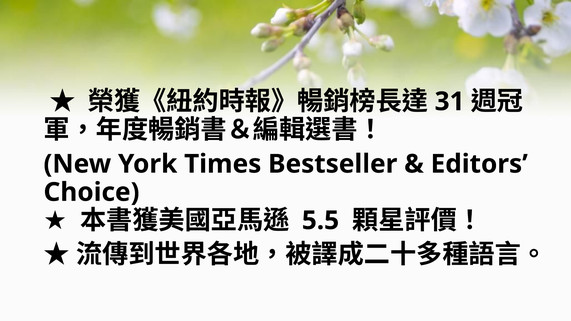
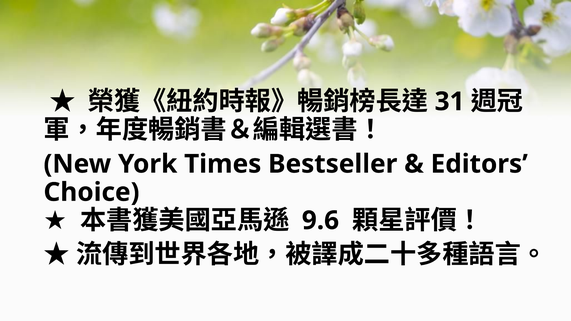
5.5: 5.5 -> 9.6 (320, 221)
